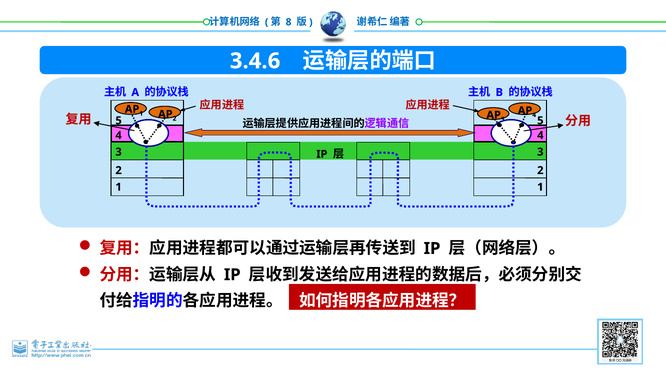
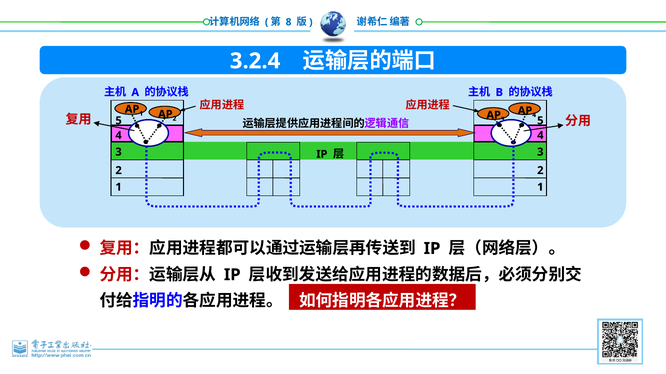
3.4.6: 3.4.6 -> 3.2.4 (255, 61)
